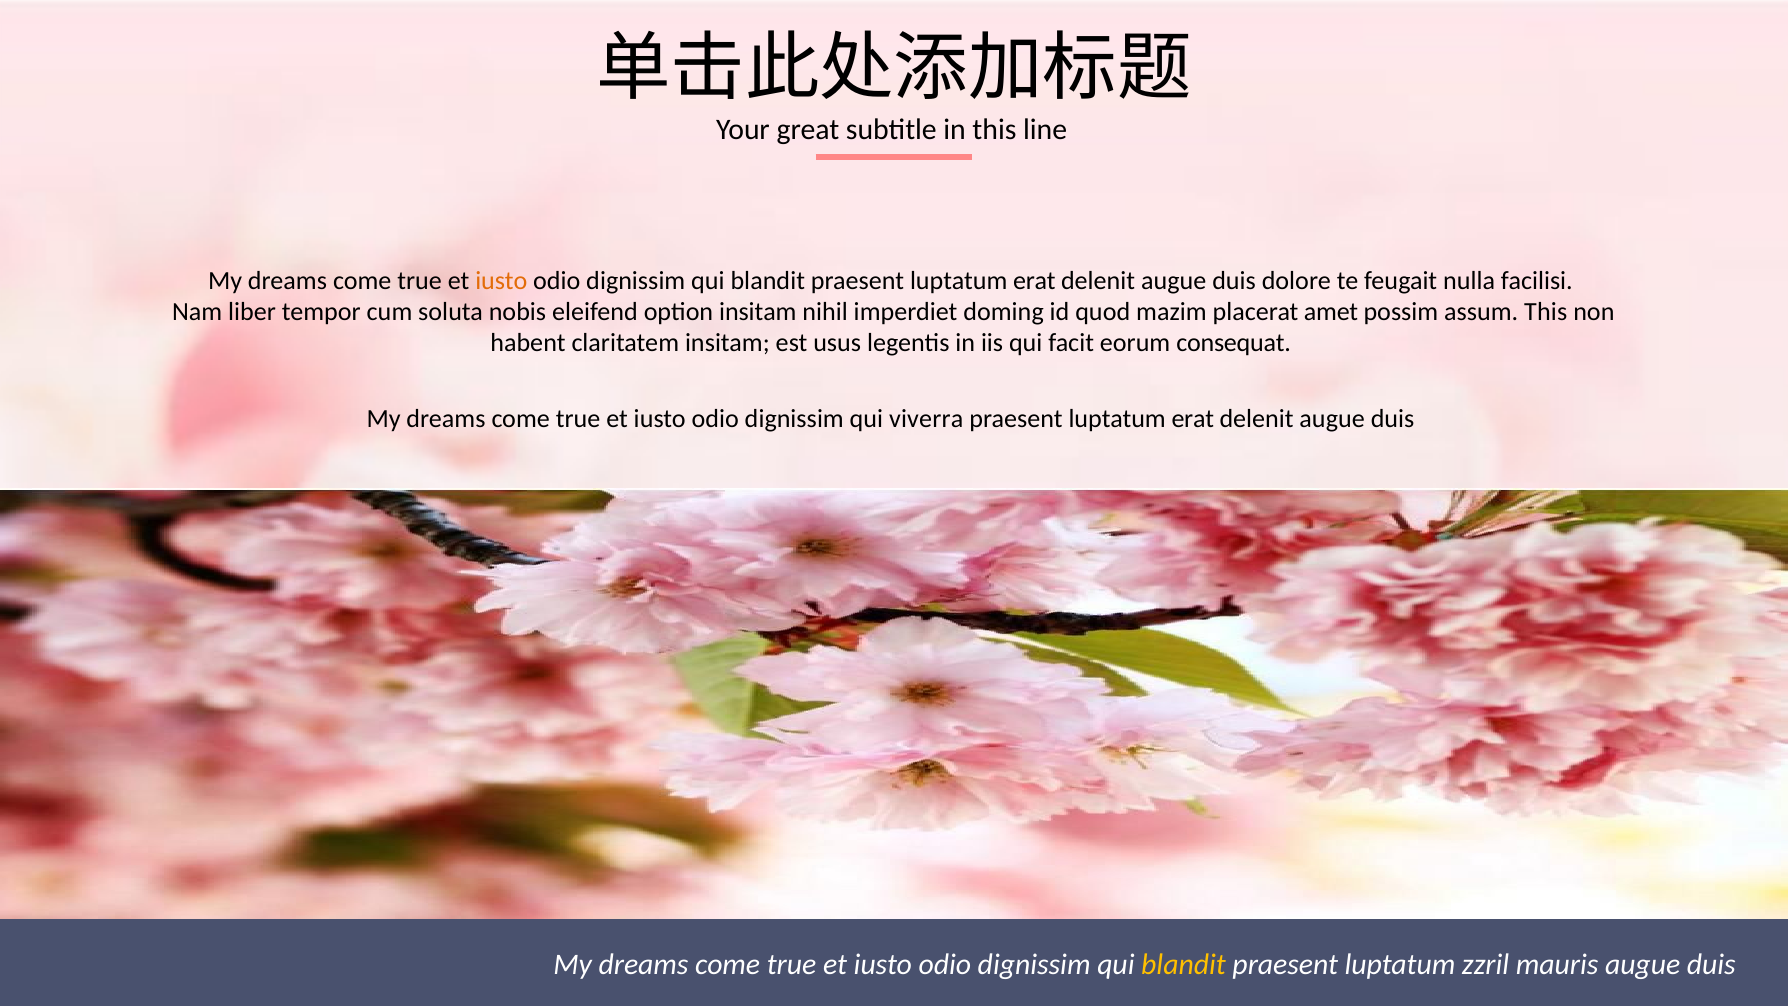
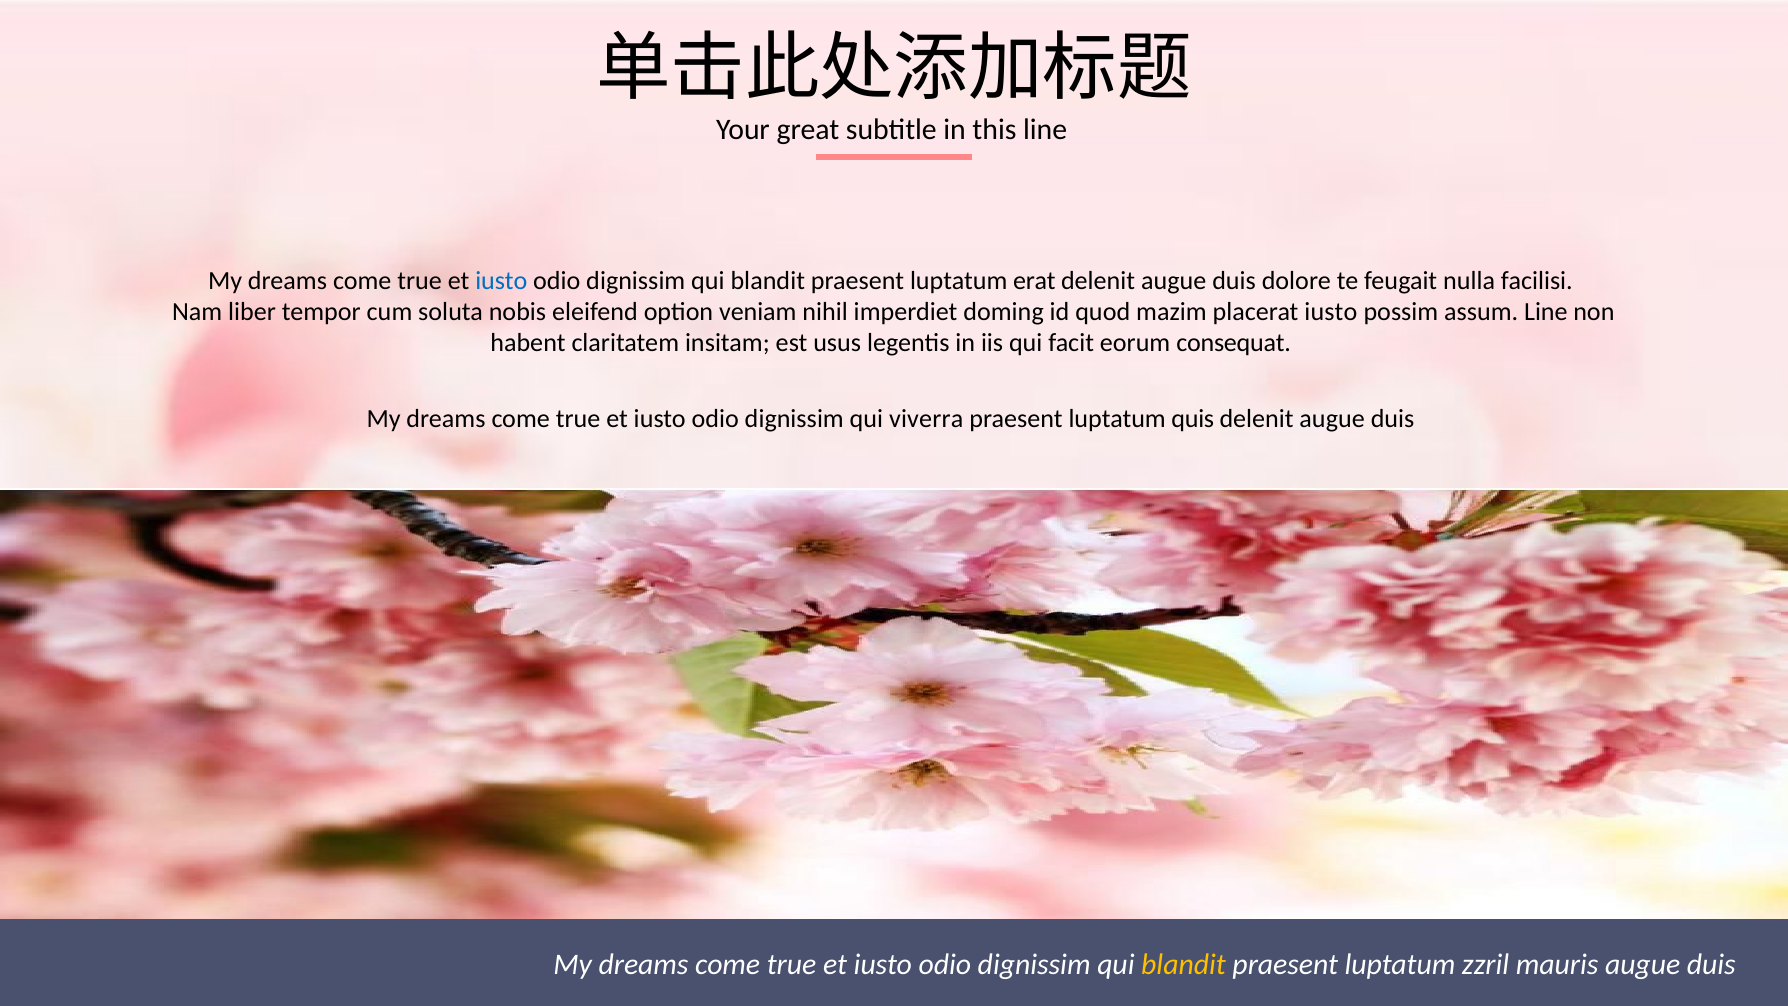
iusto colour: orange -> blue (501, 281)
option insitam: insitam -> veniam (758, 312)
placerat amet: amet -> iusto (1331, 312)
assum This: This -> Line (1546, 312)
erat: erat -> quis (1193, 419)
